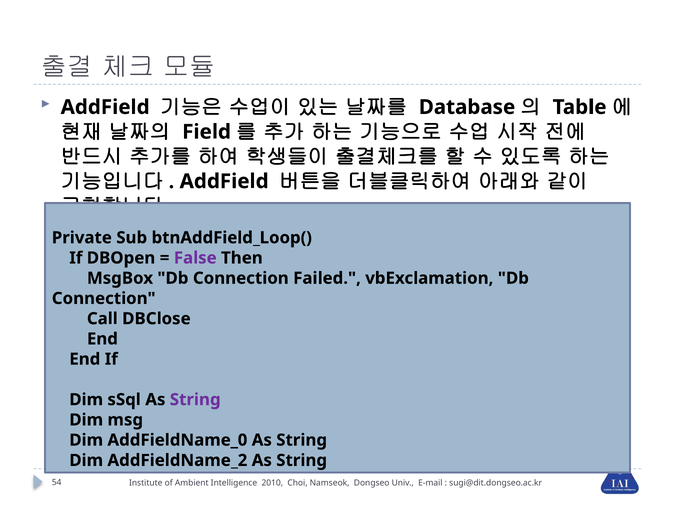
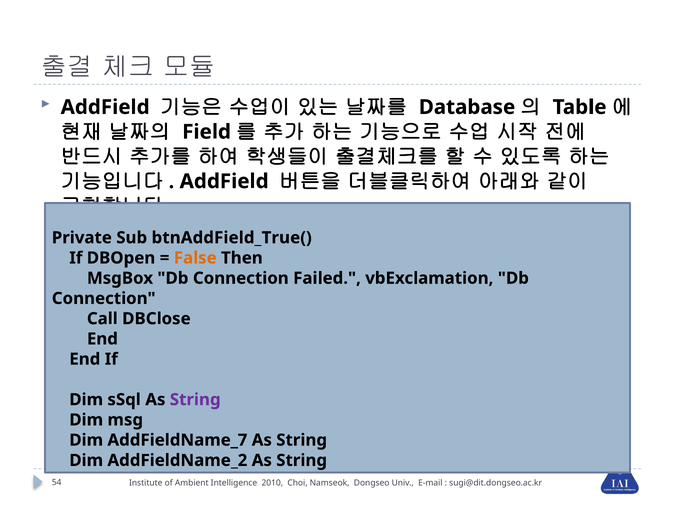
btnAddField_Loop(: btnAddField_Loop( -> btnAddField_True( (232, 238)
False colour: purple -> orange (195, 258)
AddFieldName_0: AddFieldName_0 -> AddFieldName_7 (177, 440)
